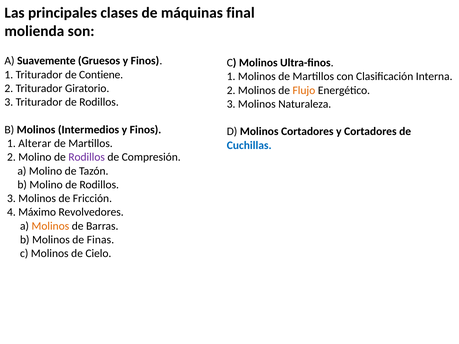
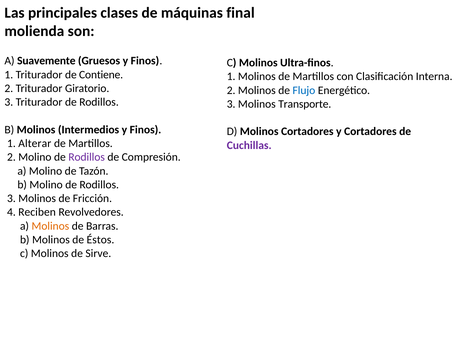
Flujo colour: orange -> blue (304, 90)
Naturaleza: Naturaleza -> Transporte (305, 104)
Cuchillas colour: blue -> purple (249, 145)
Máximo: Máximo -> Reciben (37, 212)
Finas: Finas -> Éstos (100, 240)
Cielo: Cielo -> Sirve (98, 254)
